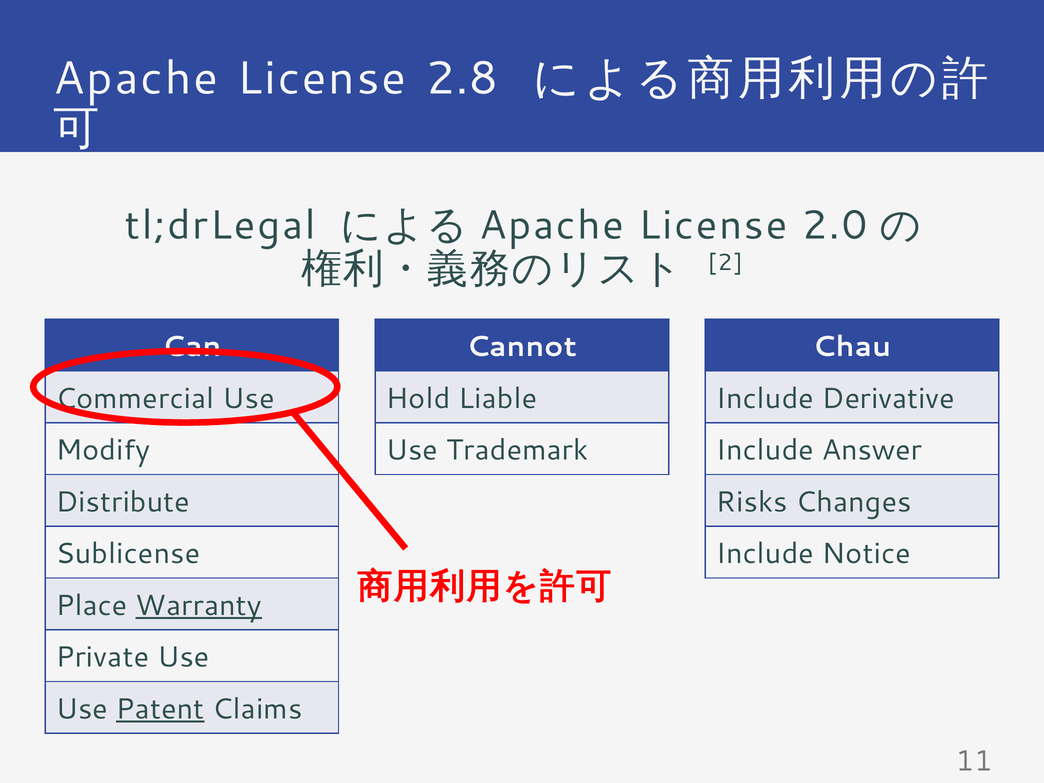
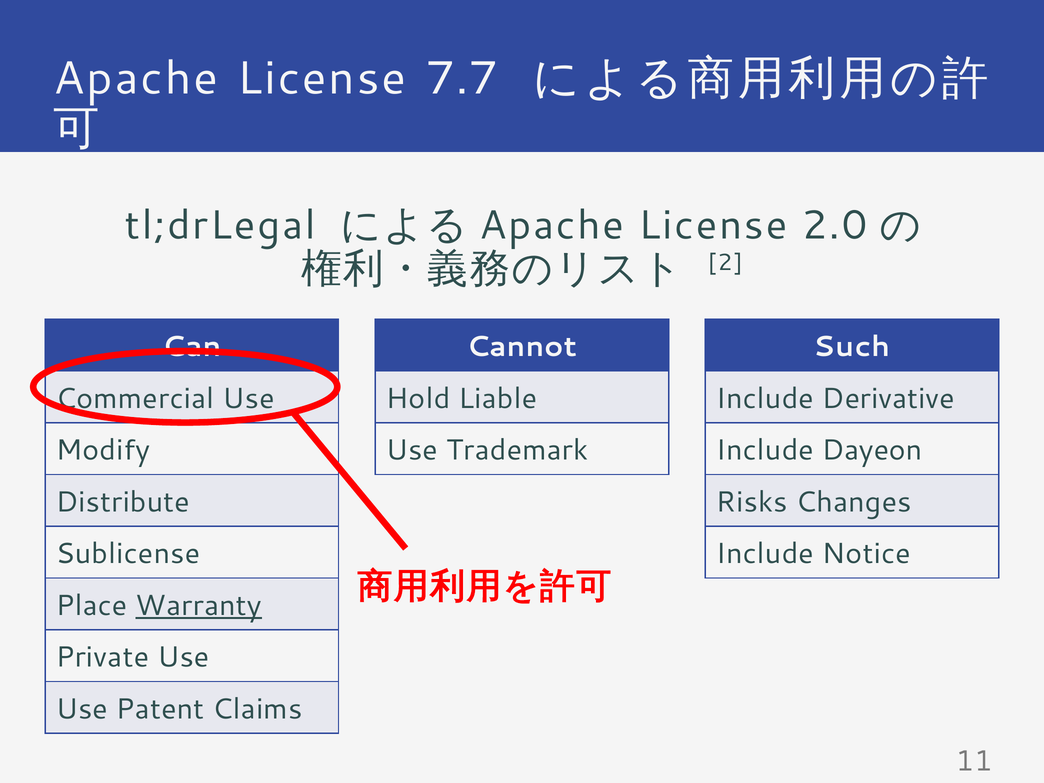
2.8: 2.8 -> 7.7 (462, 78)
Chau: Chau -> Such (852, 347)
Answer: Answer -> Dayeon (872, 450)
Patent underline: present -> none (160, 709)
